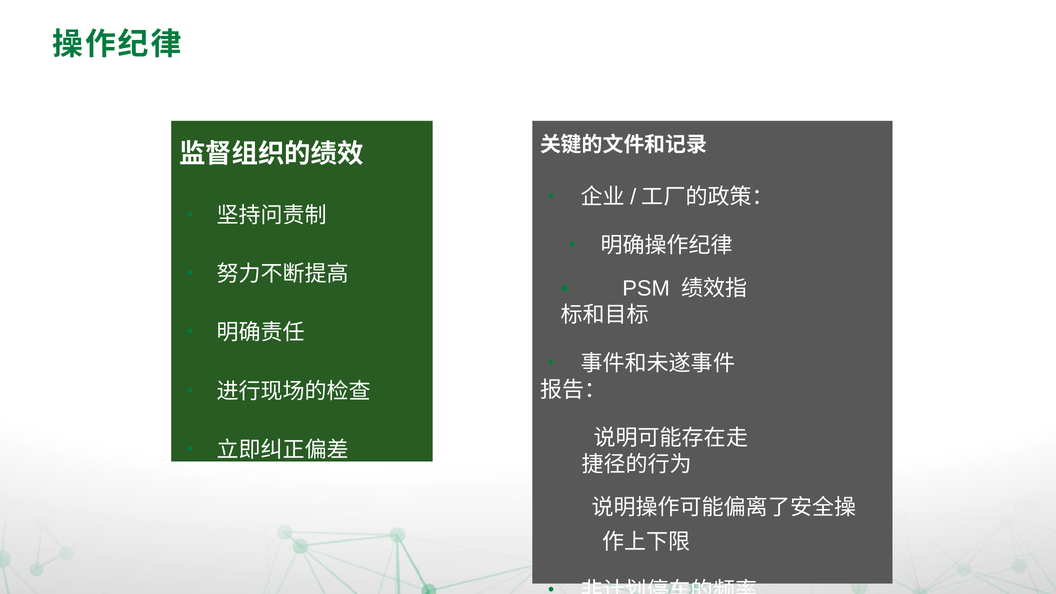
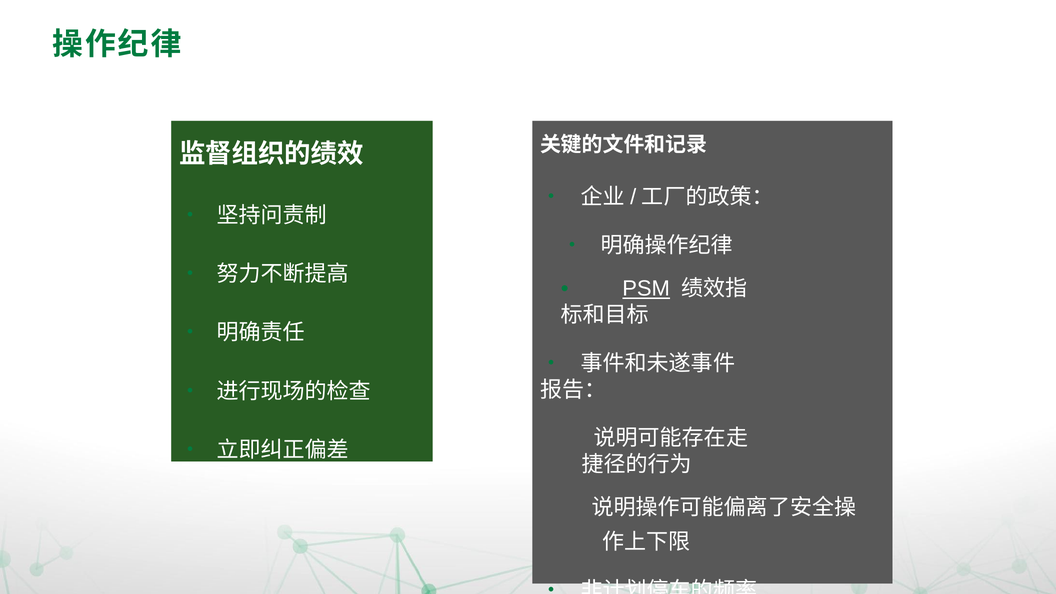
PSM underline: none -> present (646, 289)
